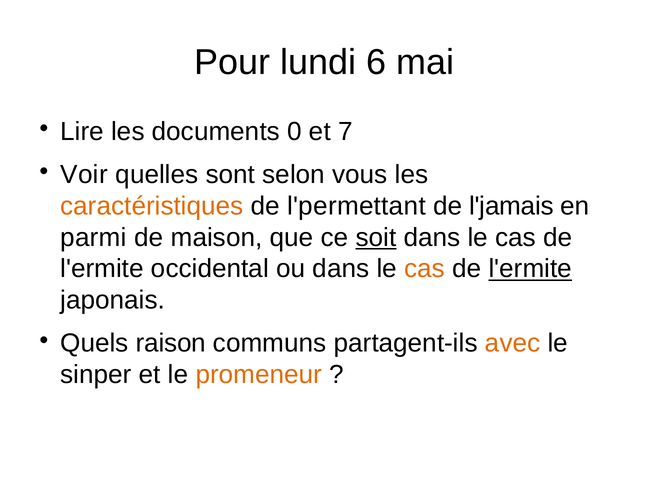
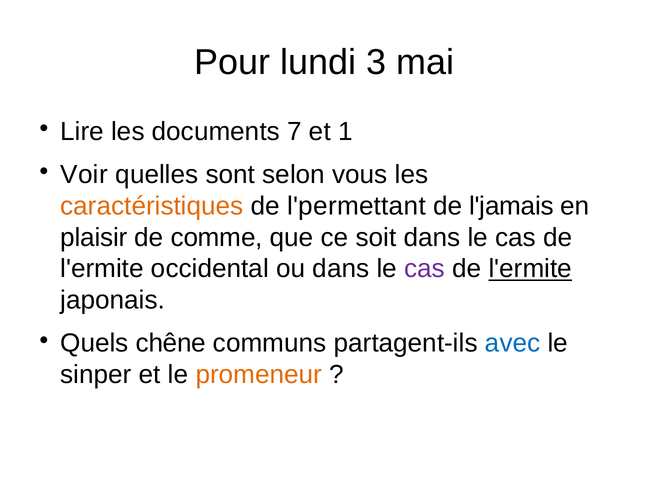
6: 6 -> 3 (376, 63)
0: 0 -> 7 (294, 131)
7: 7 -> 1 (345, 131)
parmi: parmi -> plaisir (94, 237)
maison: maison -> comme (217, 237)
soit underline: present -> none (376, 237)
cas colour: orange -> purple (425, 269)
raison: raison -> chêne (171, 343)
avec colour: orange -> blue (513, 343)
